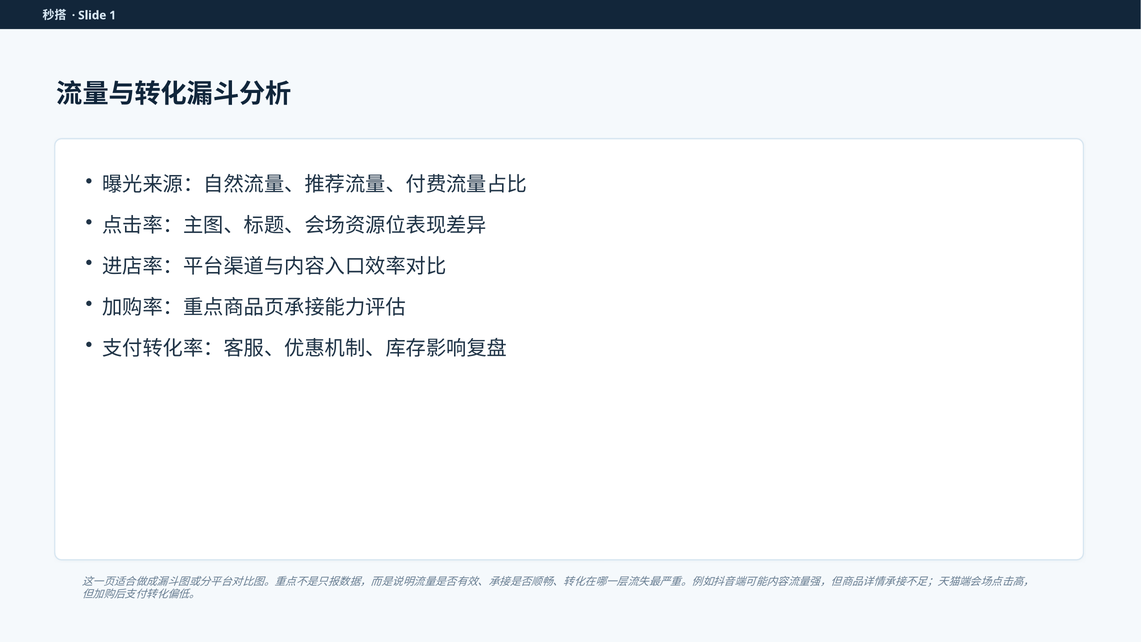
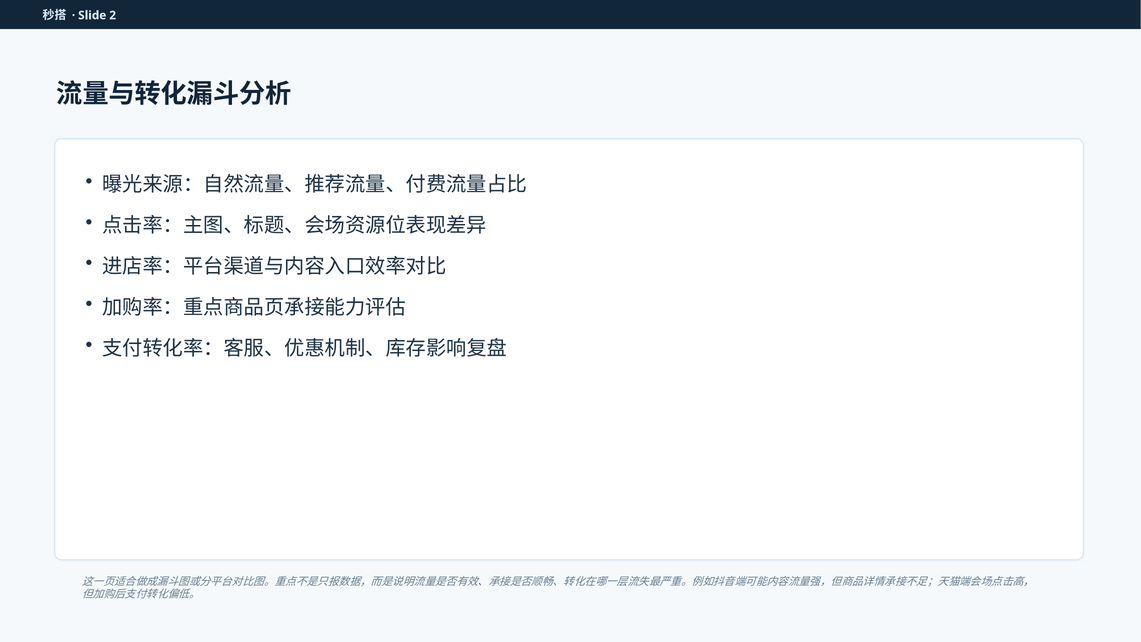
1: 1 -> 2 (113, 15)
